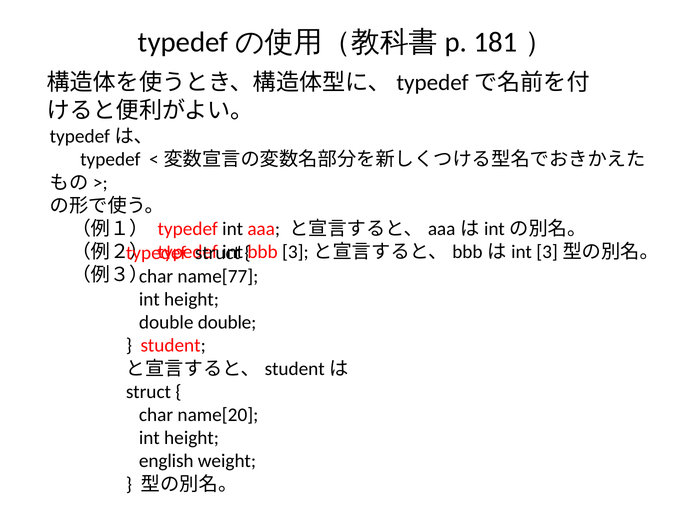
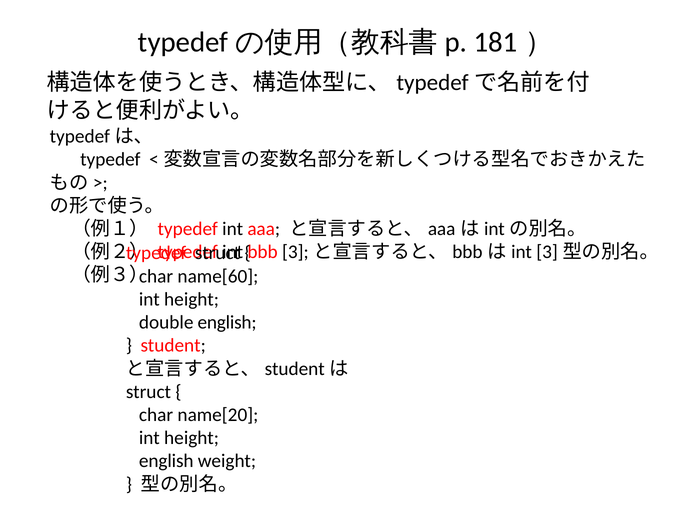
name[77: name[77 -> name[60 (218, 276)
double double: double -> english (227, 322)
